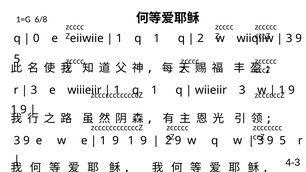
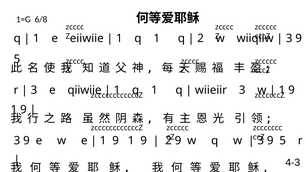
0: 0 -> 1 (36, 38)
e wiiieiir: wiiieiir -> qiiwiie (84, 90)
